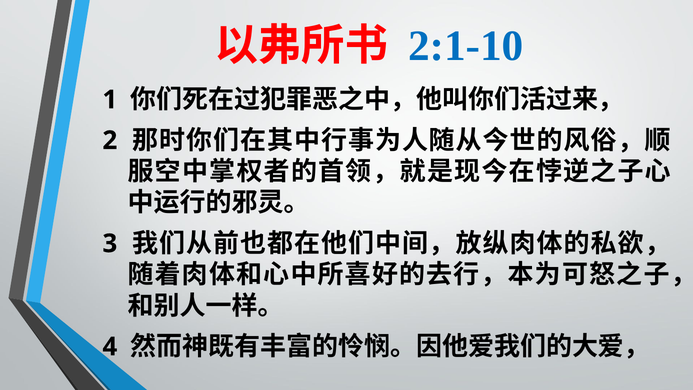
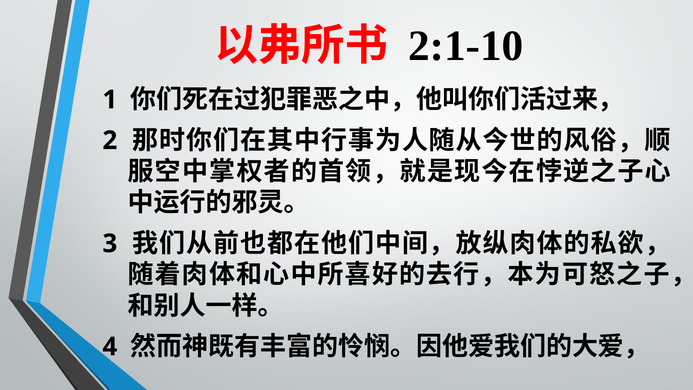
2:1-10 colour: blue -> black (466, 46)
